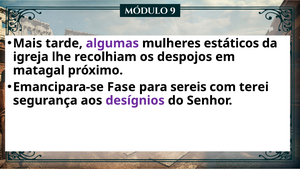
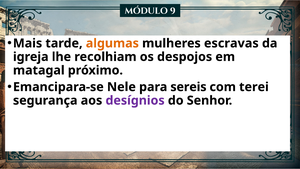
algumas colour: purple -> orange (112, 43)
estáticos: estáticos -> escravas (231, 43)
Fase: Fase -> Nele (121, 87)
